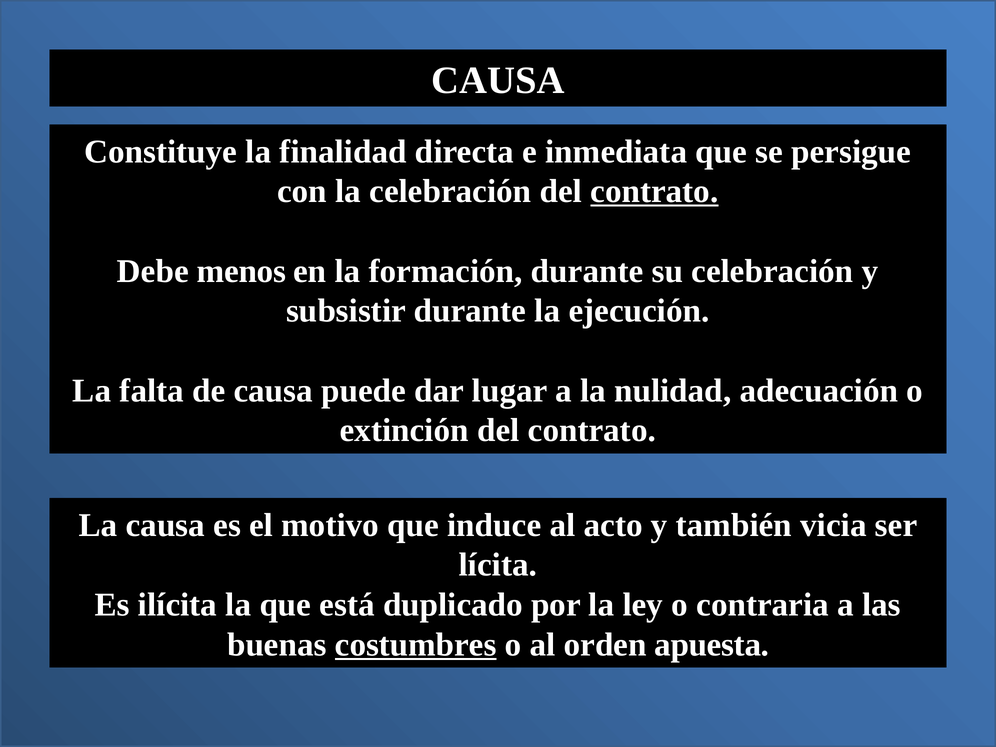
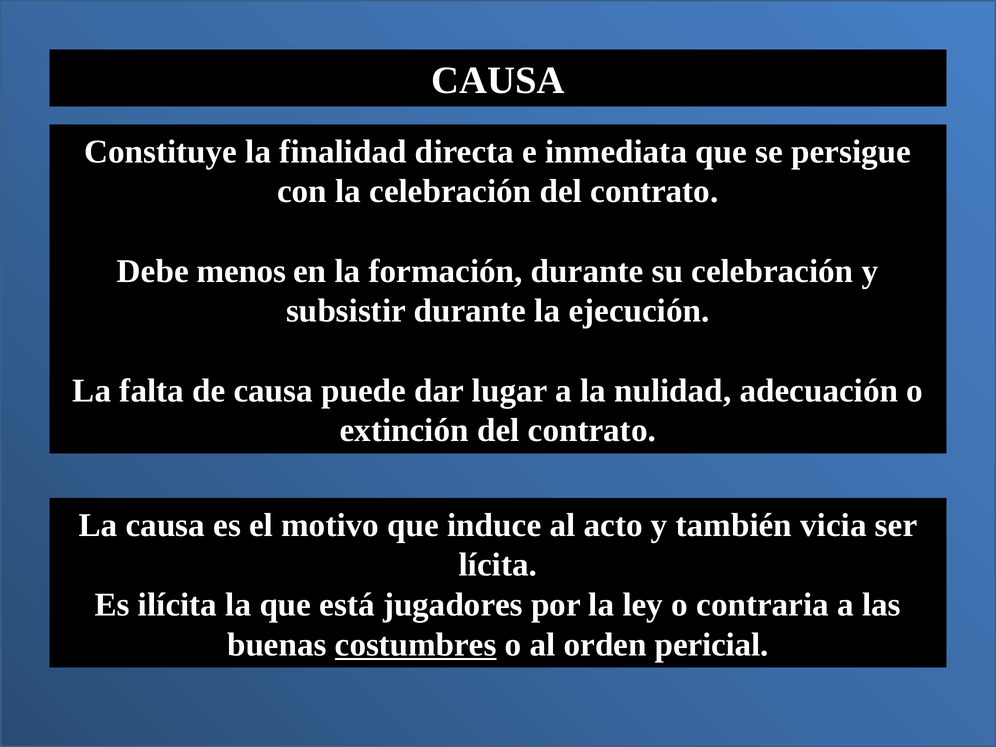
contrato underline: present -> none (654, 191)
duplicado: duplicado -> jugadores (453, 605)
apuesta: apuesta -> pericial (712, 645)
